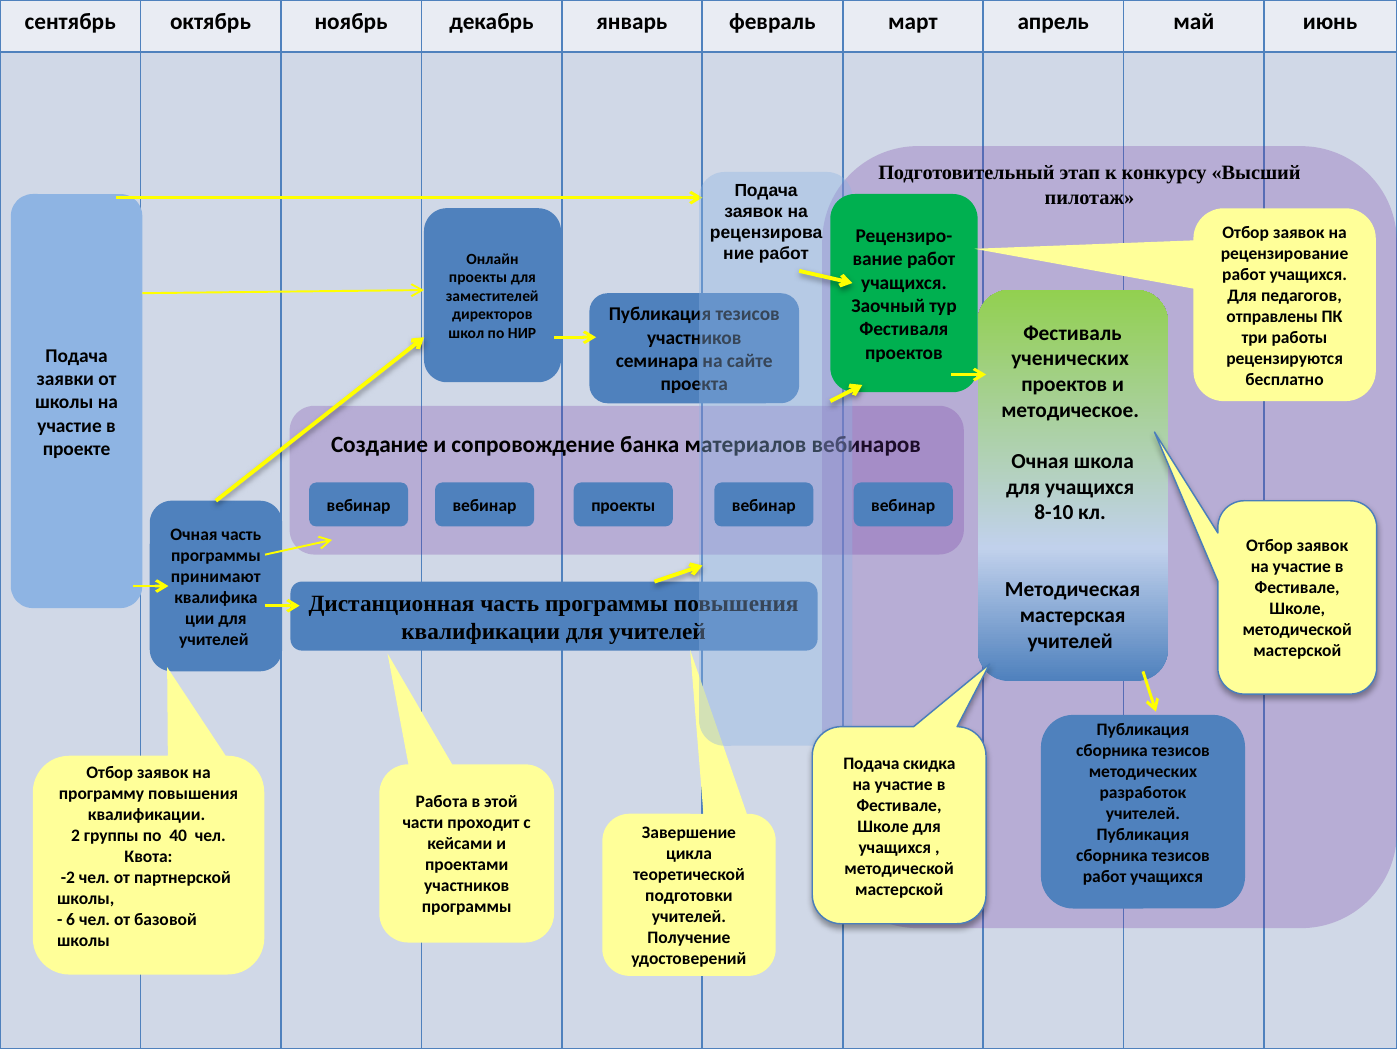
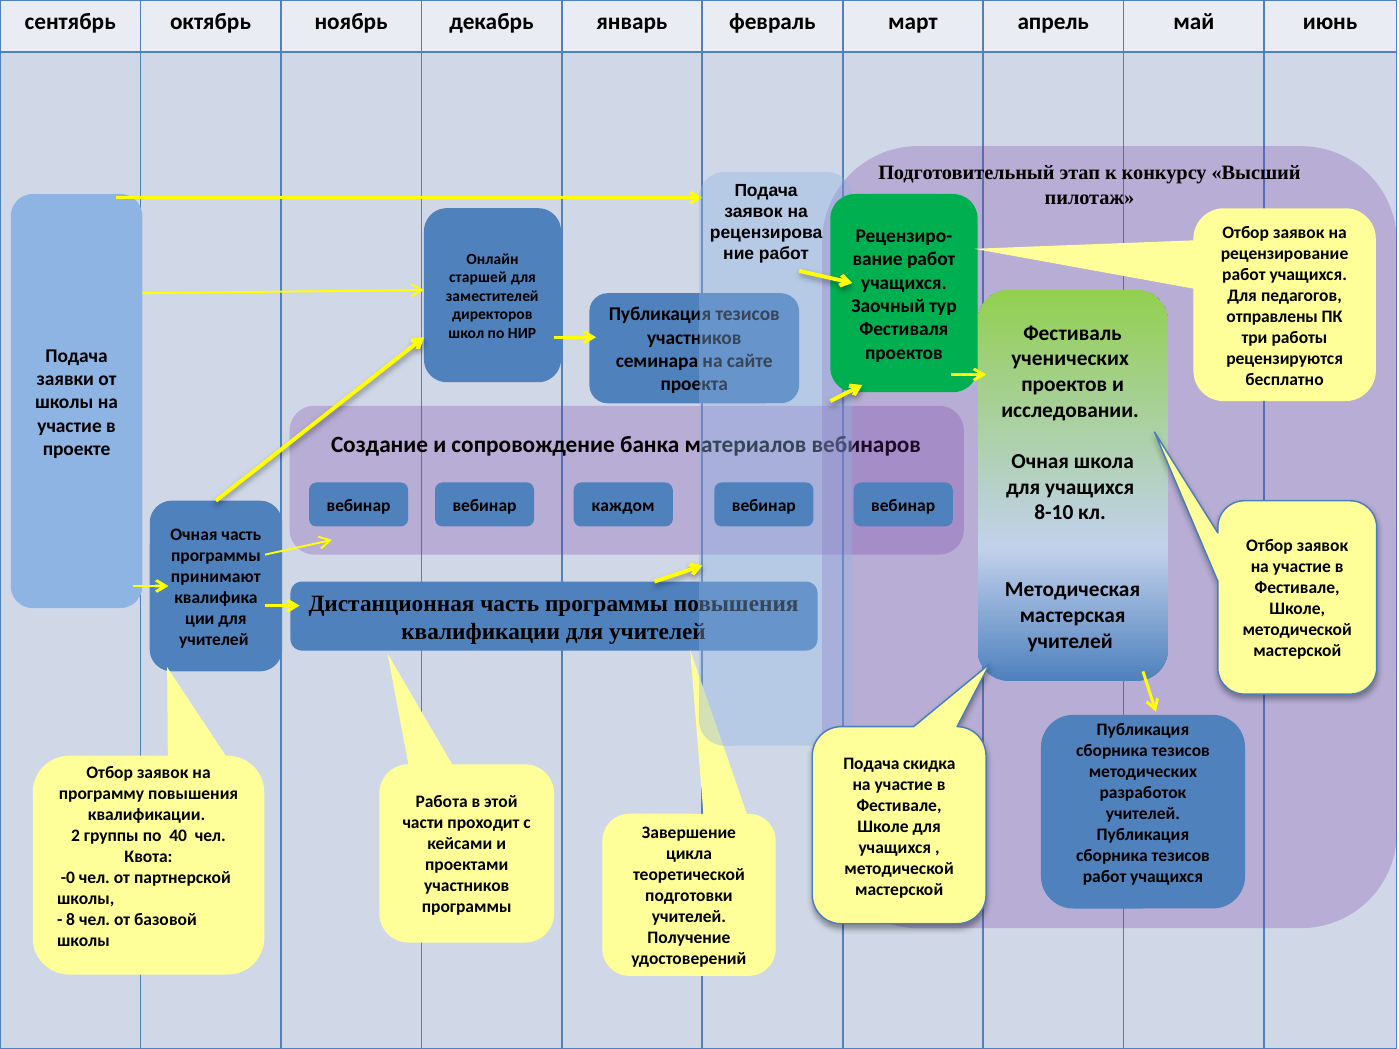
проекты: проекты -> старшей (478, 278)
методическое: методическое -> исследовании (1070, 410)
вебинар проекты: проекты -> каждом (623, 506)
-2: -2 -> -0 (68, 878)
6: 6 -> 8 (71, 920)
